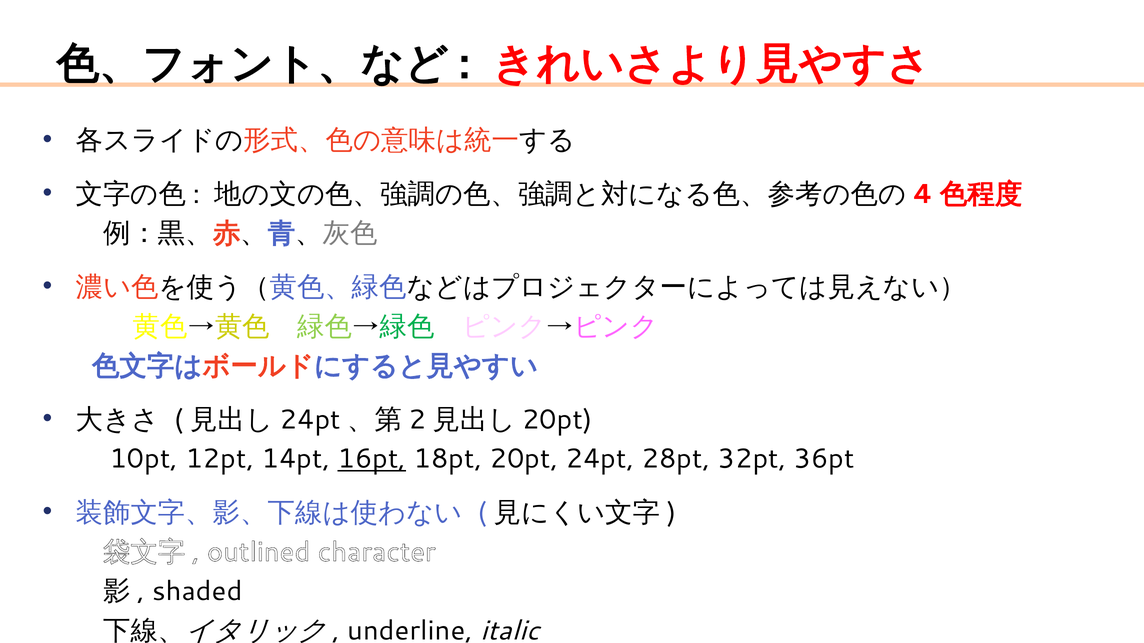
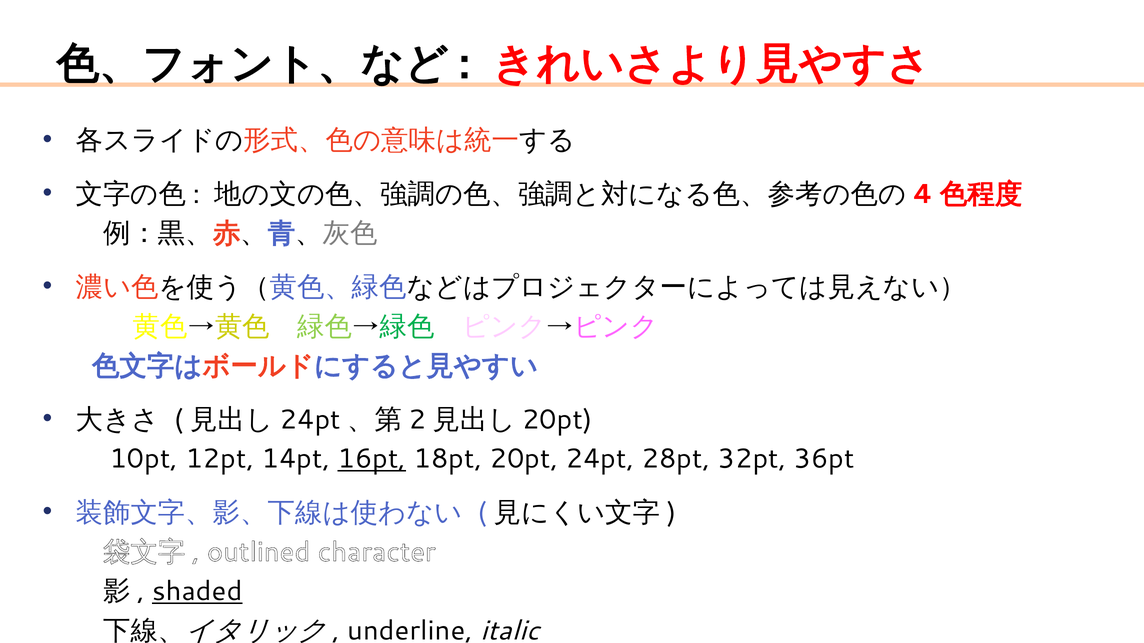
shaded underline: none -> present (197, 592)
